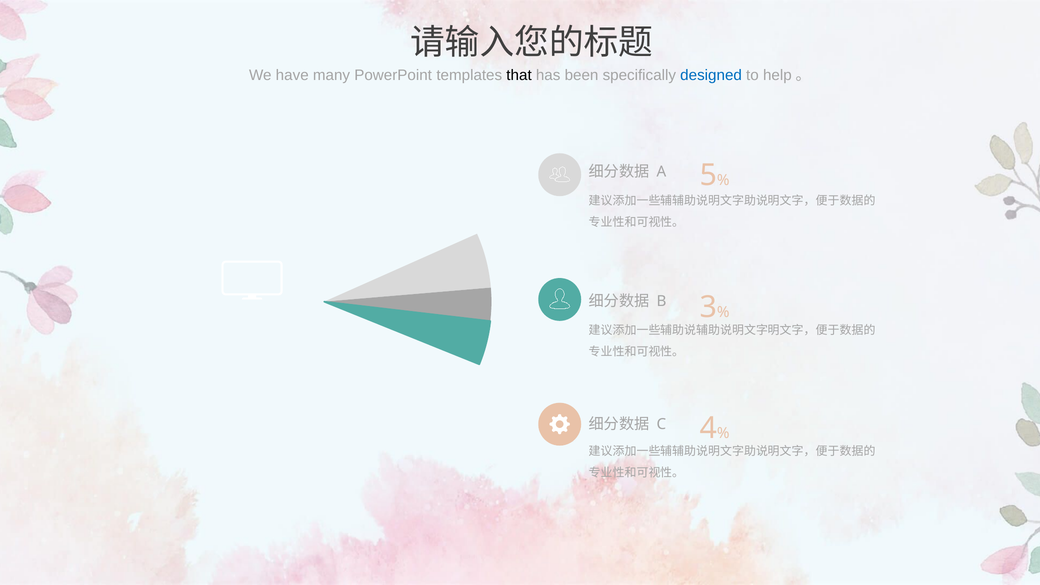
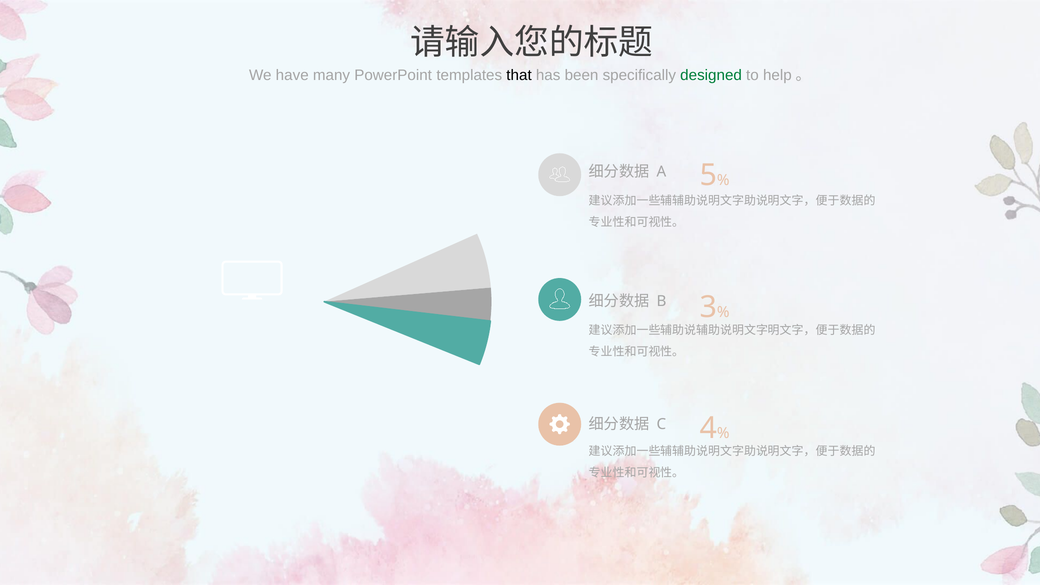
designed colour: blue -> green (711, 75)
